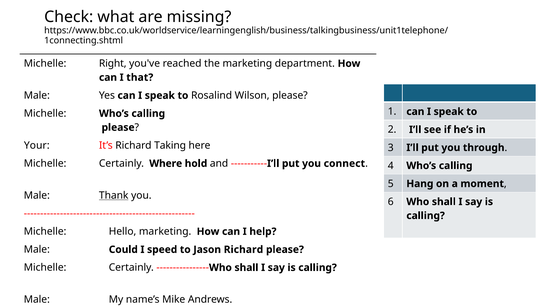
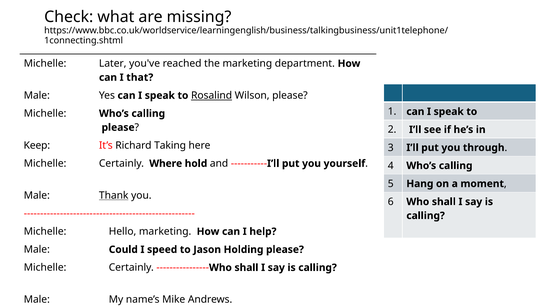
Right: Right -> Later (113, 63)
Rosalind underline: none -> present (212, 95)
Your: Your -> Keep (37, 145)
connect: connect -> yourself (344, 163)
Jason Richard: Richard -> Holding (244, 249)
